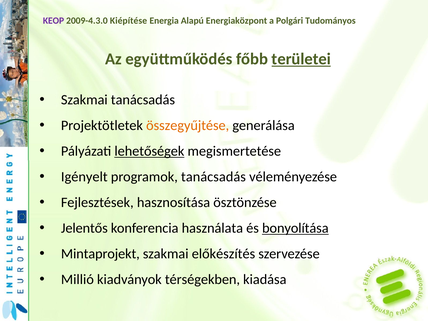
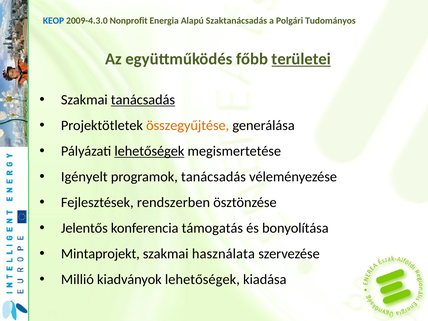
KEOP colour: purple -> blue (54, 21)
Kiépítése: Kiépítése -> Nonprofit (129, 21)
Energiaközpont: Energiaközpont -> Szaktanácsadás (237, 21)
tanácsadás underline: none -> present (143, 100)
hasznosítása: hasznosítása -> rendszerben (173, 203)
használata: használata -> támogatás (212, 228)
bonyolítása underline: present -> none (295, 228)
előkészítés: előkészítés -> használata (223, 254)
kiadványok térségekben: térségekben -> lehetőségek (202, 280)
